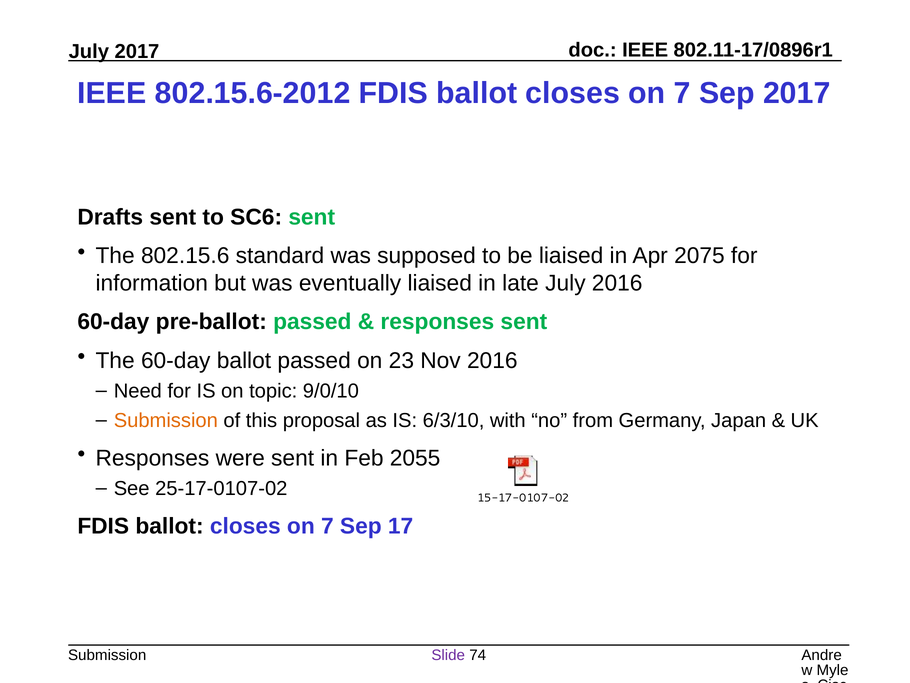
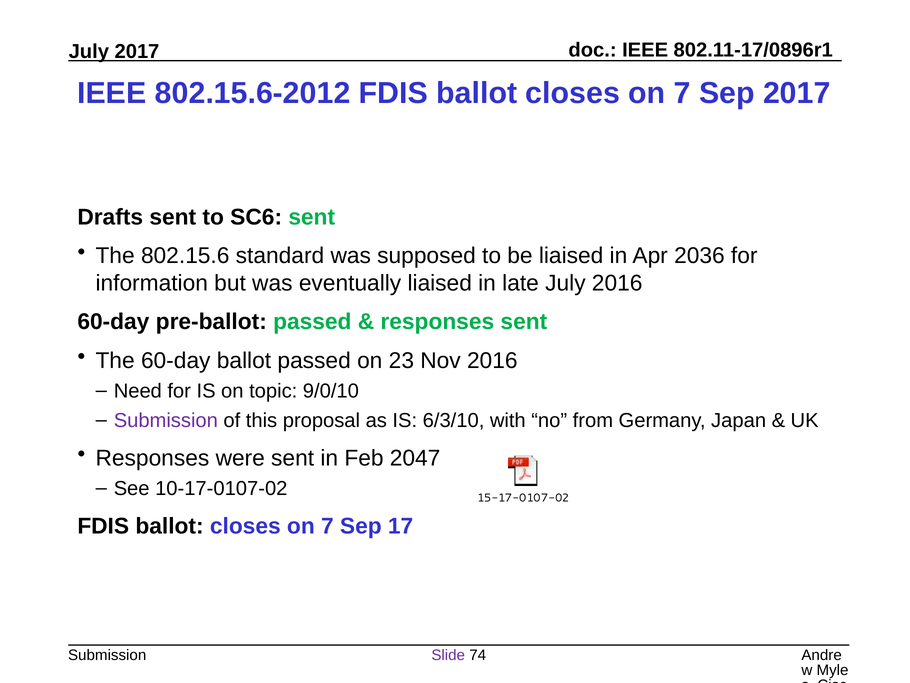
2075: 2075 -> 2036 (699, 256)
Submission colour: orange -> purple (166, 420)
2055: 2055 -> 2047 (415, 458)
25-17-0107-02: 25-17-0107-02 -> 10-17-0107-02 (221, 488)
